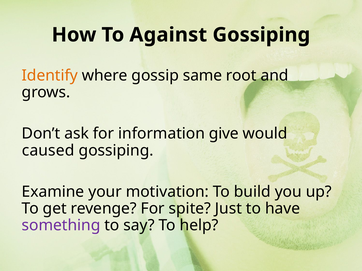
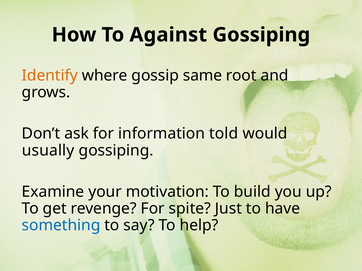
give: give -> told (224, 134)
caused: caused -> usually (48, 151)
something colour: purple -> blue (61, 226)
